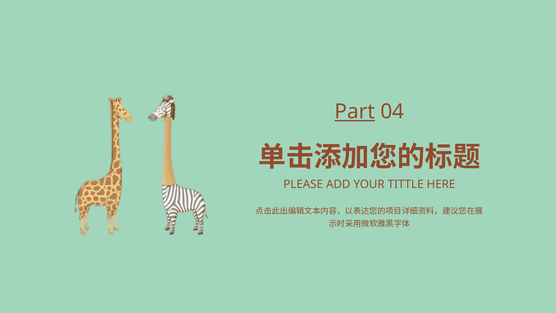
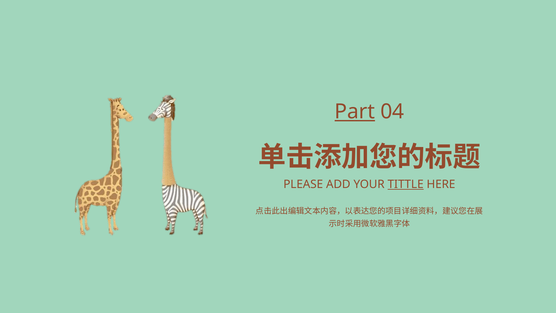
TITTLE underline: none -> present (406, 184)
